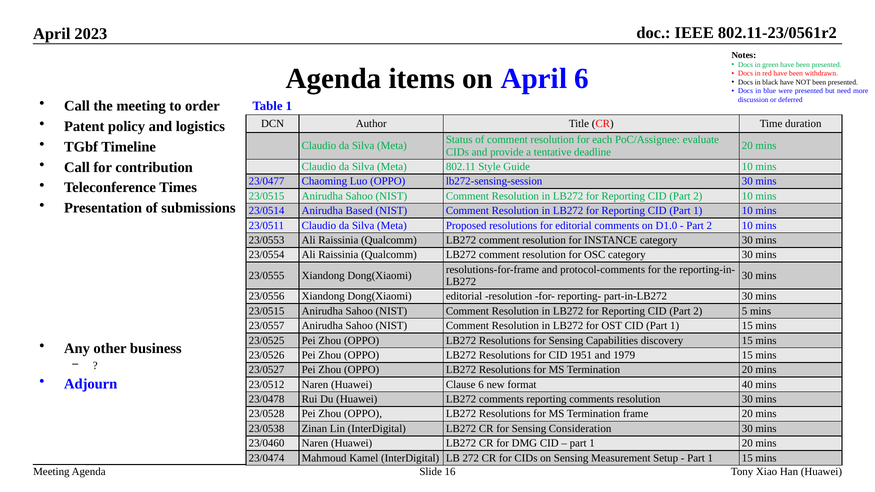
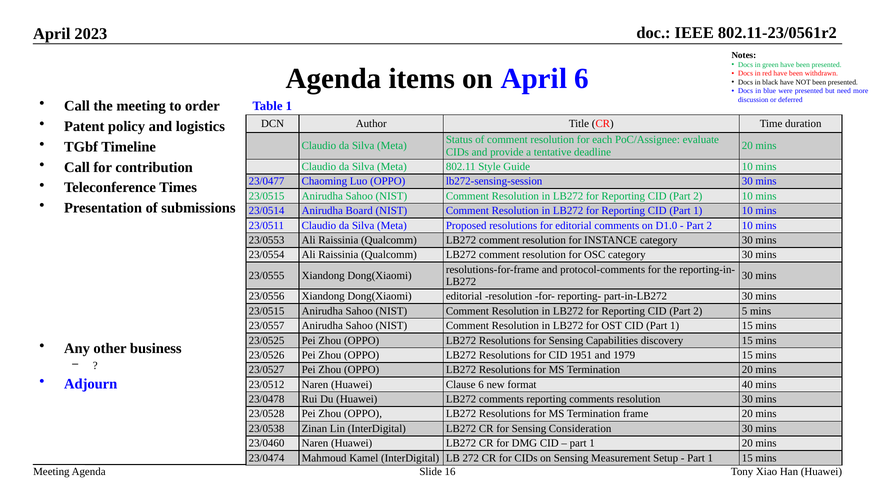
Based: Based -> Board (359, 211)
